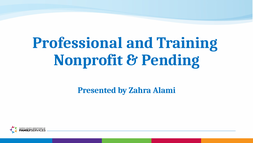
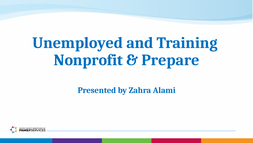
Professional: Professional -> Unemployed (78, 43)
Pending: Pending -> Prepare (170, 60)
